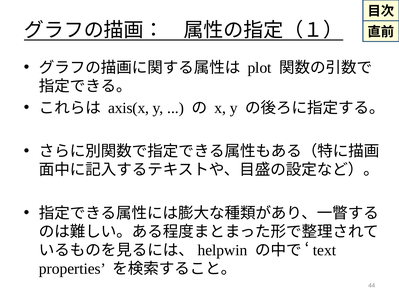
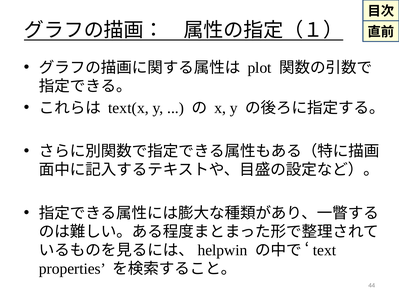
axis(x: axis(x -> text(x (128, 108)
